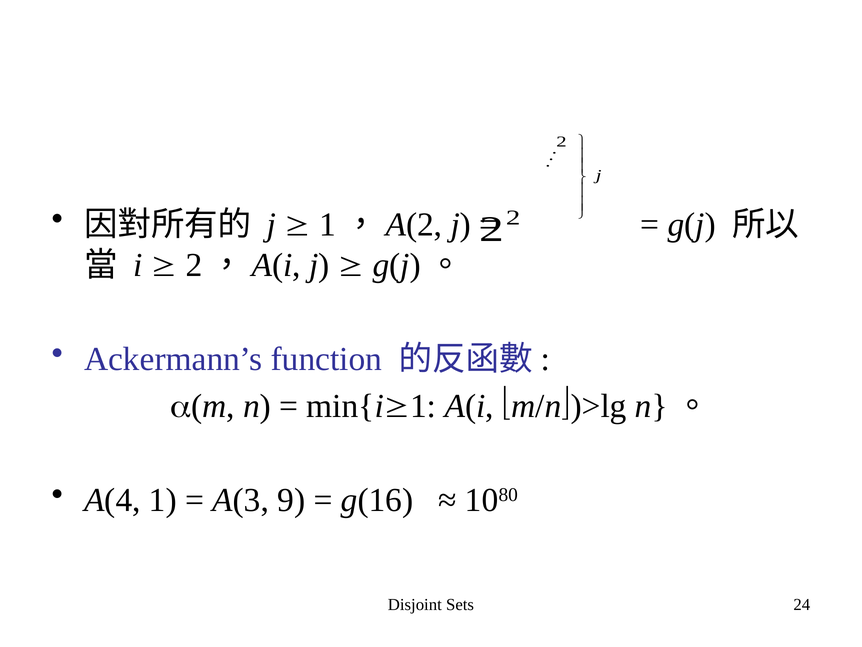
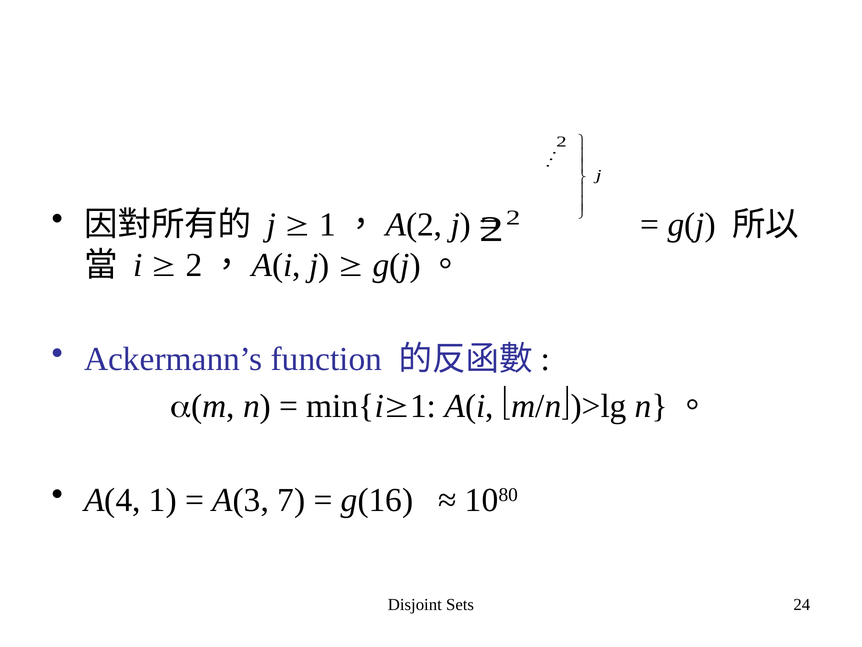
9: 9 -> 7 (291, 500)
